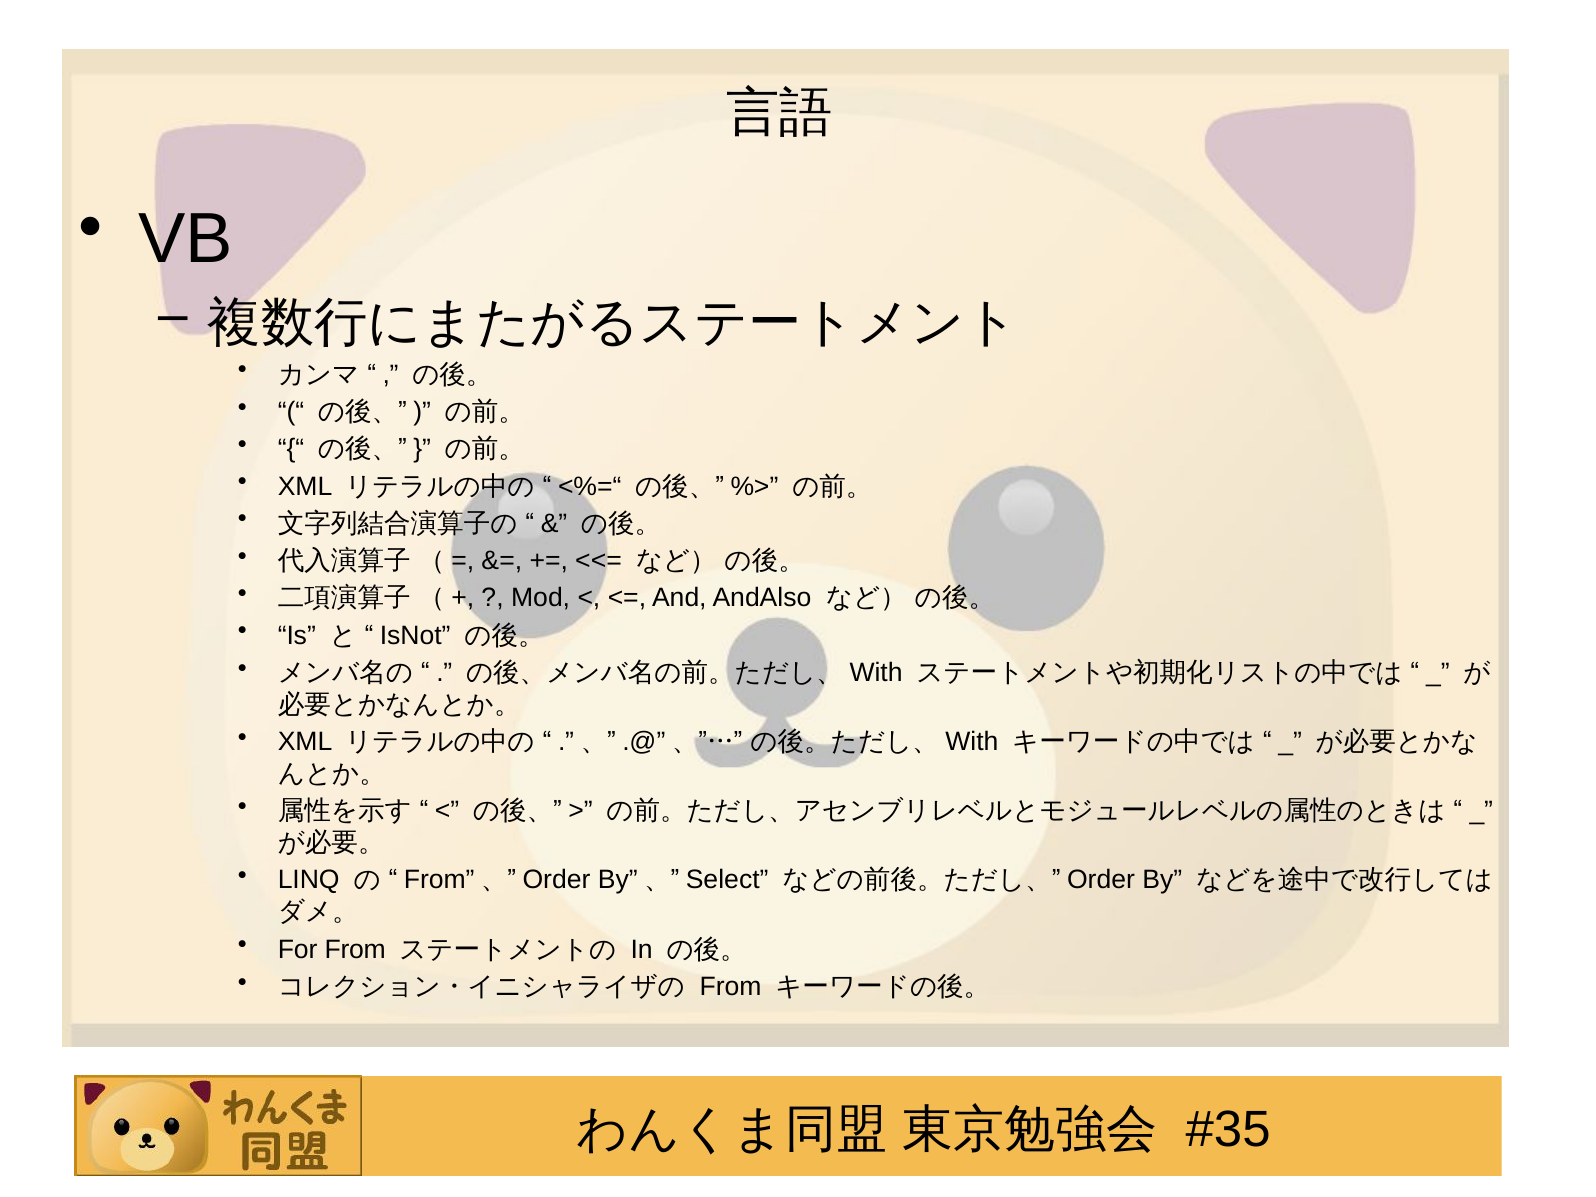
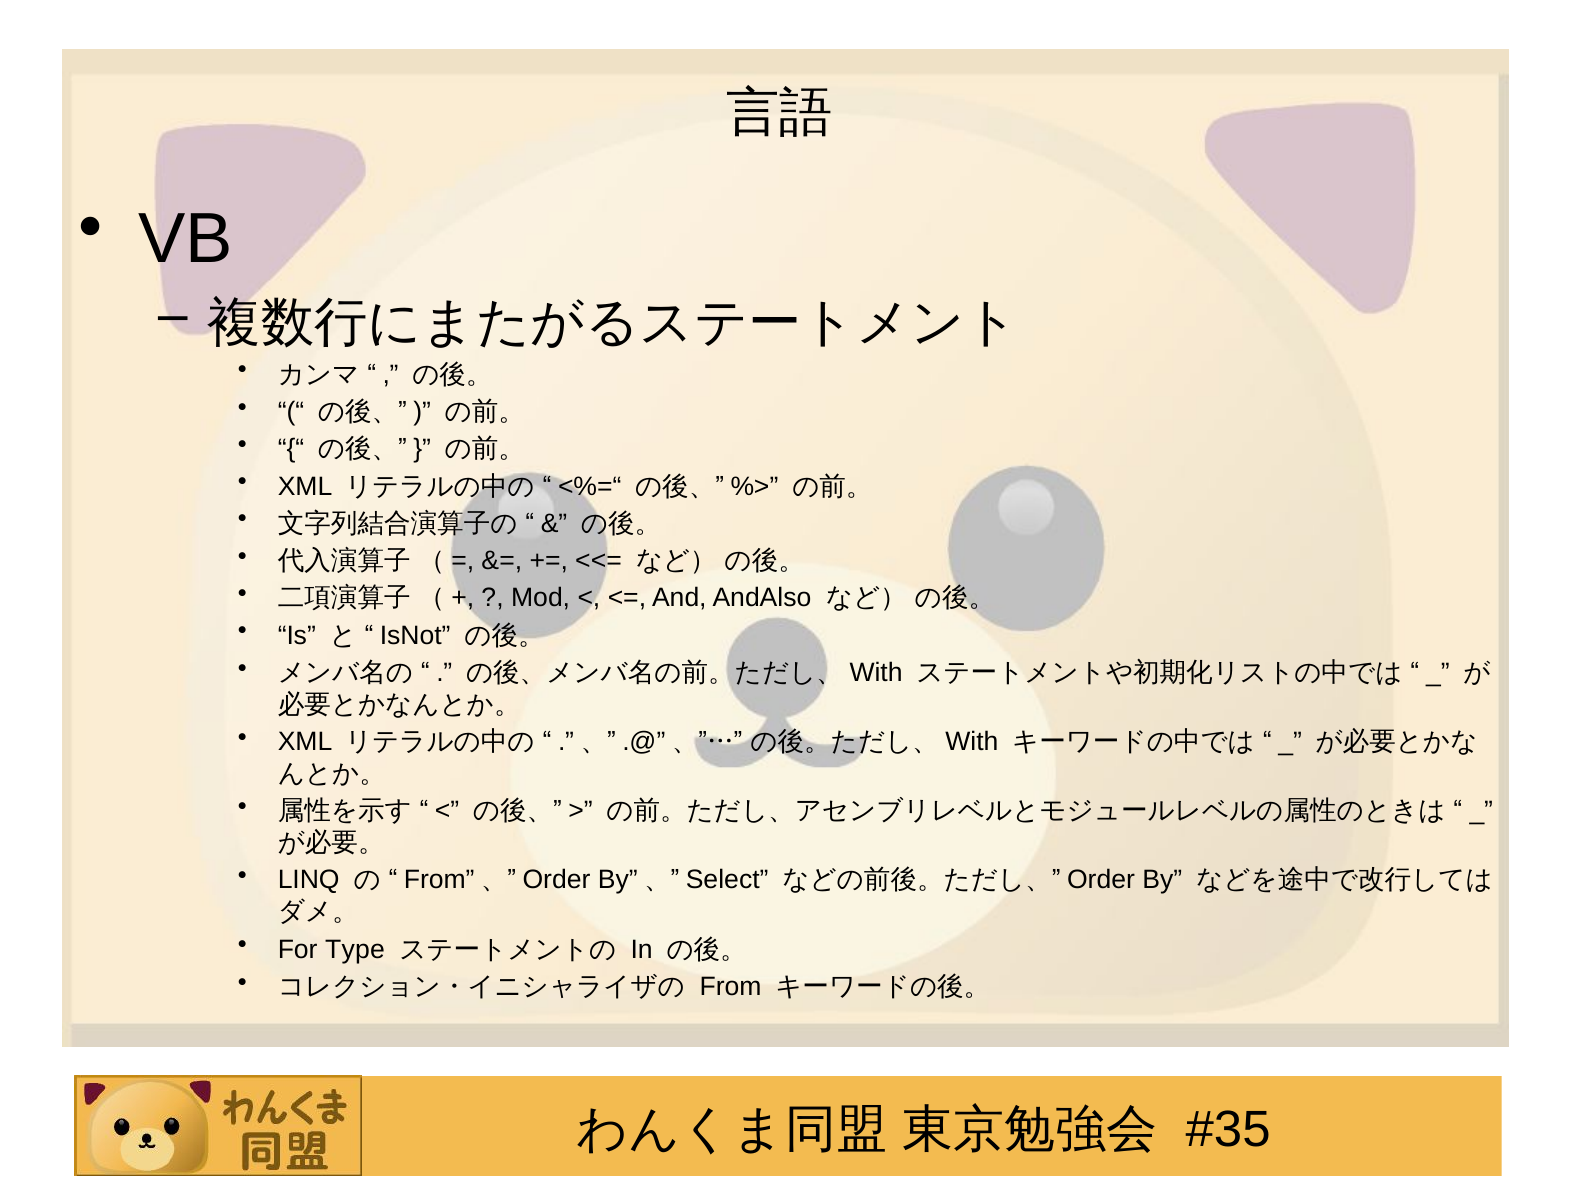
For From: From -> Type (355, 949)
